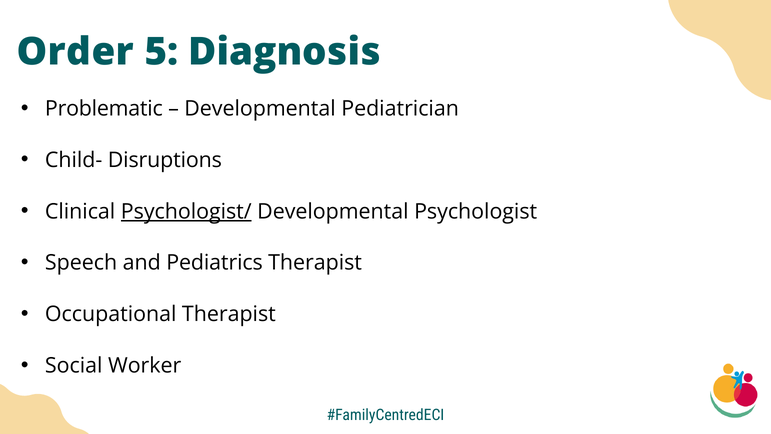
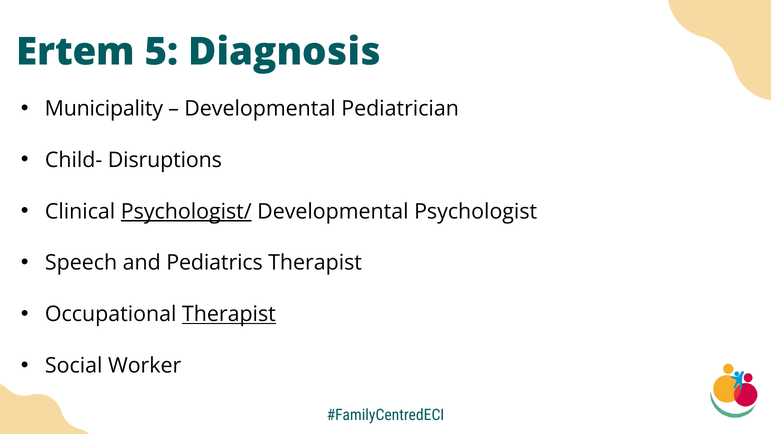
Order: Order -> Ertem (76, 52)
Problematic: Problematic -> Municipality (104, 109)
Therapist underline: none -> present (229, 314)
